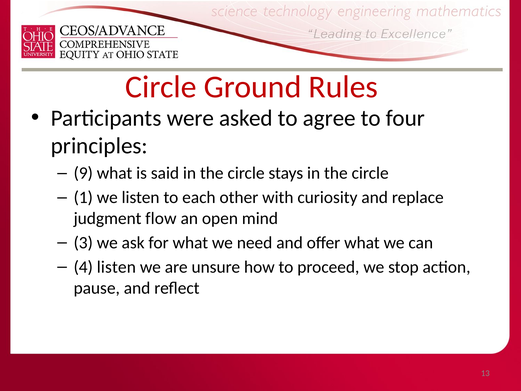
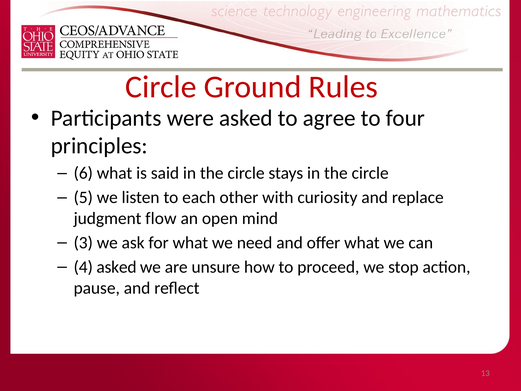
9: 9 -> 6 (83, 173)
1: 1 -> 5 (83, 197)
4 listen: listen -> asked (117, 267)
